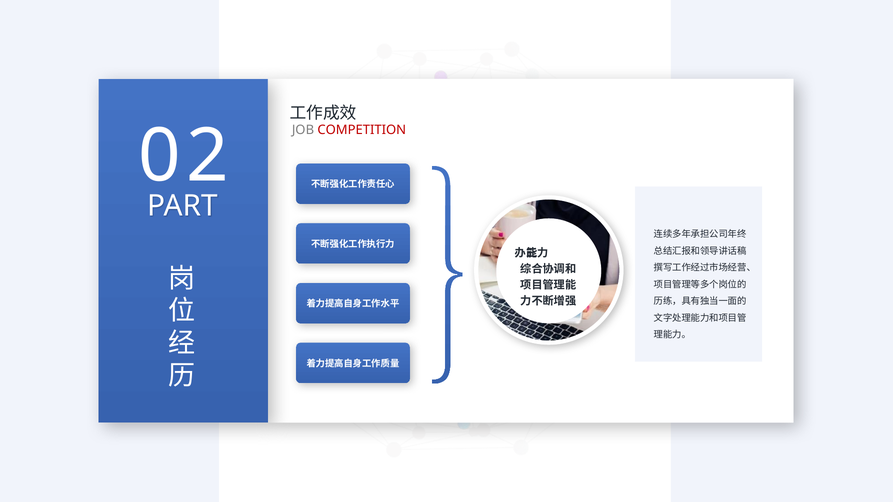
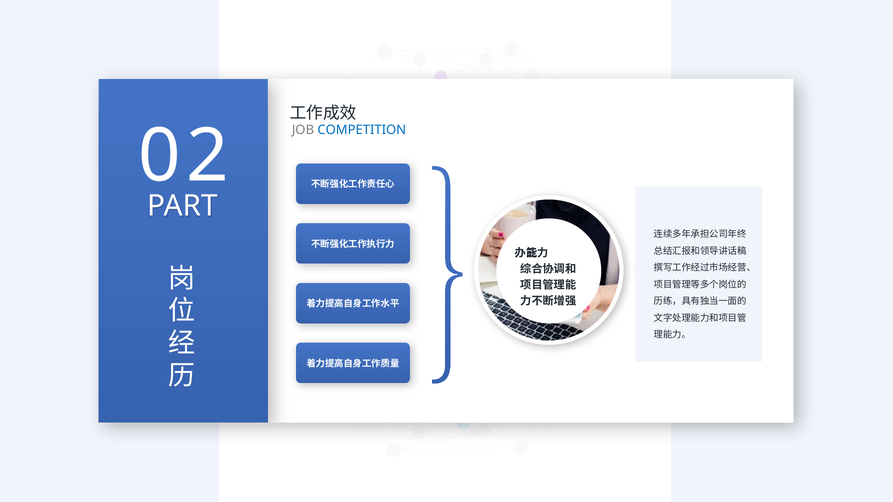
COMPETITION colour: red -> blue (362, 130)
